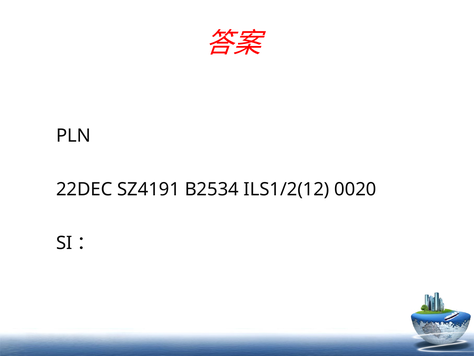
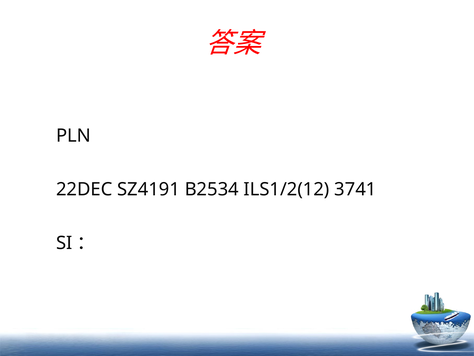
0020: 0020 -> 3741 (355, 189)
